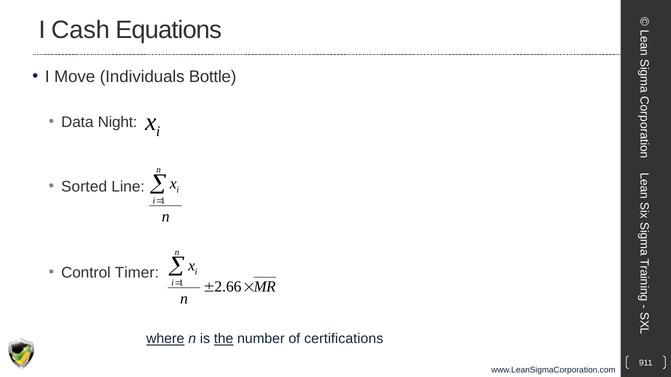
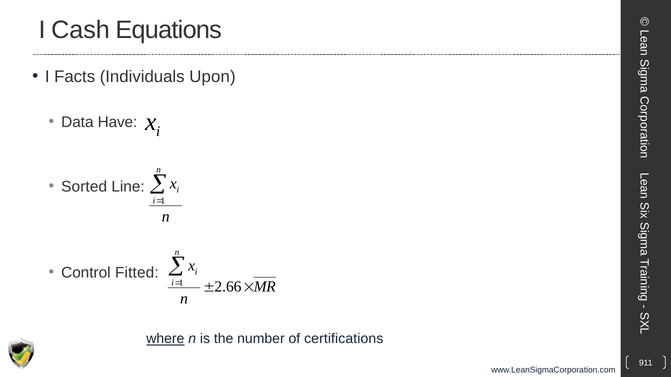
Move: Move -> Facts (75, 77)
Bottle: Bottle -> Upon (212, 77)
Night: Night -> Have (117, 122)
Timer: Timer -> Fitted (137, 273)
the underline: present -> none (224, 339)
